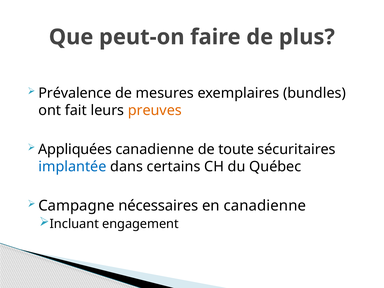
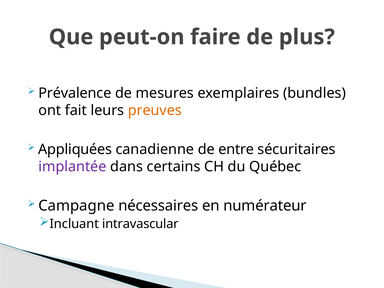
toute: toute -> entre (236, 149)
implantée colour: blue -> purple (72, 167)
en canadienne: canadienne -> numérateur (265, 206)
engagement: engagement -> intravascular (140, 224)
